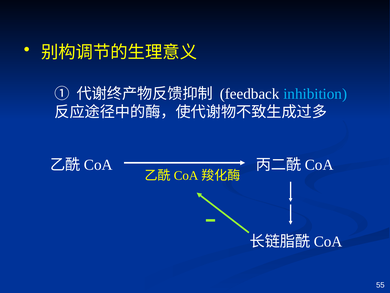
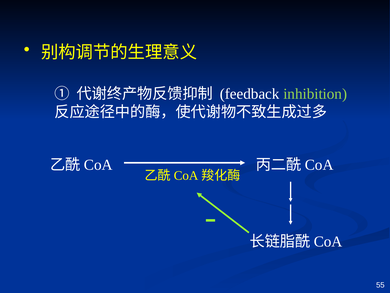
inhibition colour: light blue -> light green (315, 94)
